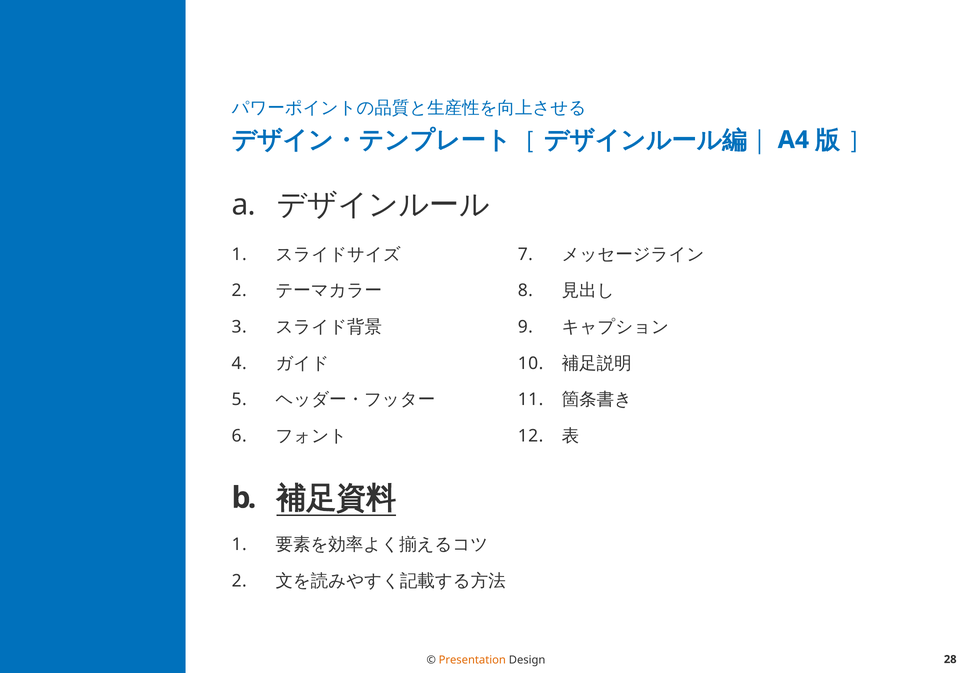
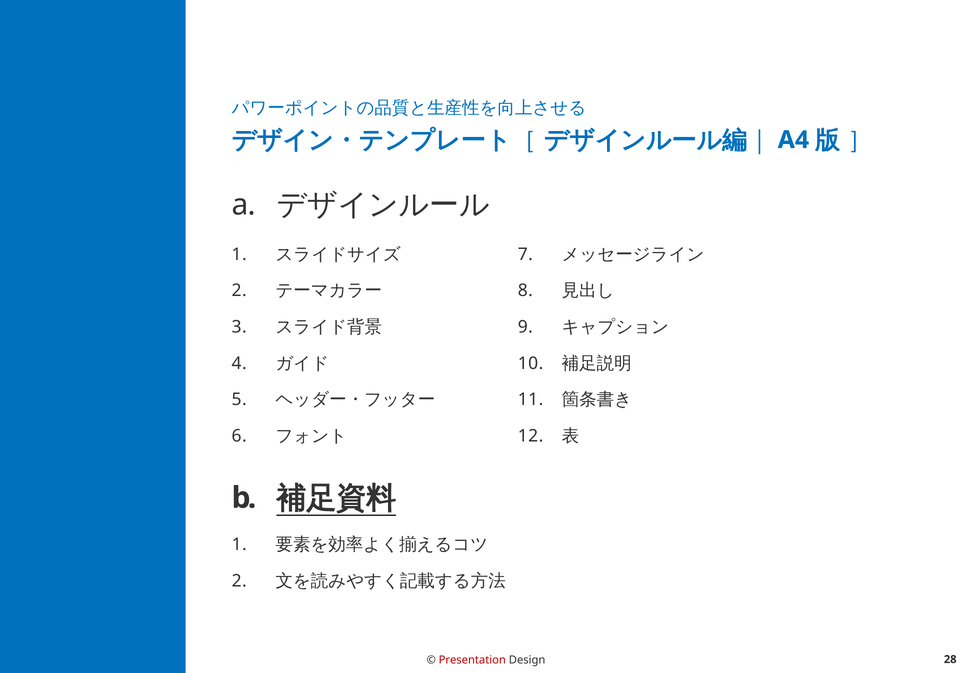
Presentation colour: orange -> red (472, 660)
